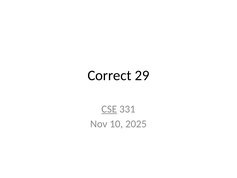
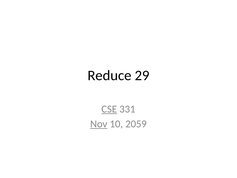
Correct: Correct -> Reduce (109, 75)
Nov underline: none -> present (99, 124)
2025: 2025 -> 2059 (136, 124)
